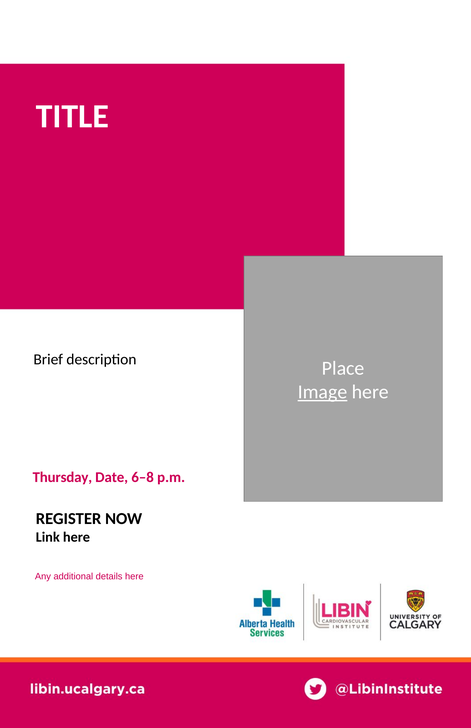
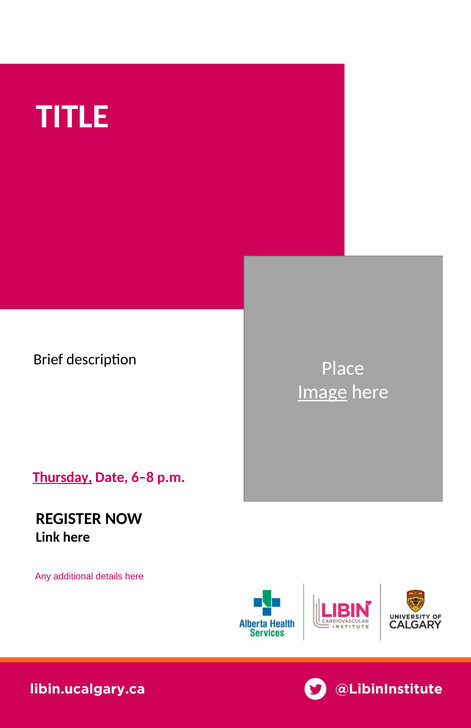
Thursday underline: none -> present (62, 477)
